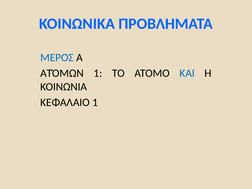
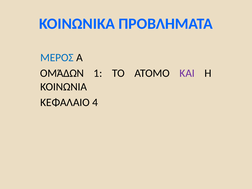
ΑΤΌΜΩΝ: ΑΤΌΜΩΝ -> ΟΜΆΔΩΝ (62, 73)
ΚΑΙ colour: blue -> purple (187, 73)
ΚΕΦΑΛΑΙΟ 1: 1 -> 4 (95, 102)
